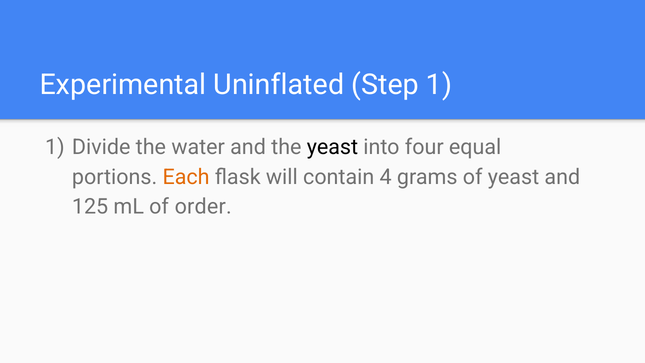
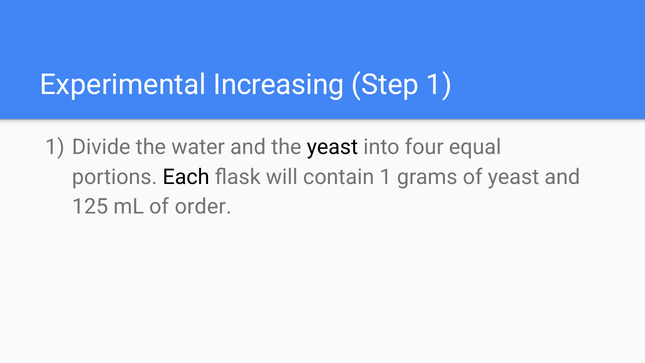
Uninflated: Uninflated -> Increasing (279, 85)
Each colour: orange -> black (186, 177)
contain 4: 4 -> 1 (386, 177)
